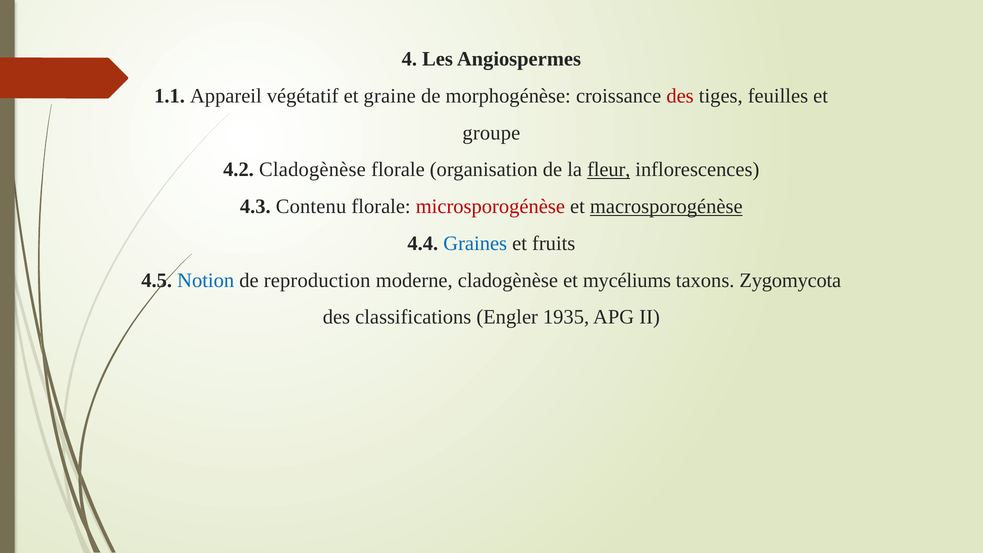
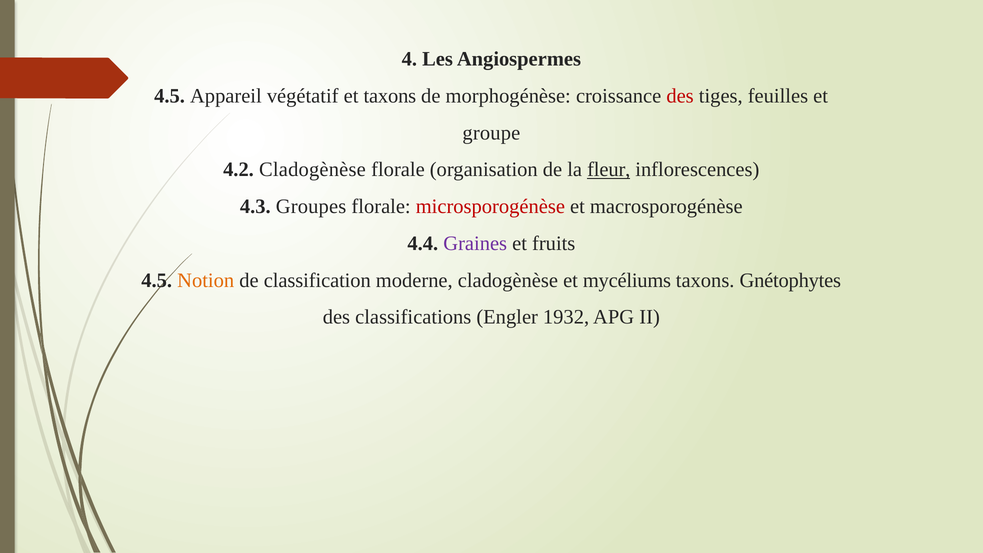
1.1: 1.1 -> 4.5 (170, 96)
et graine: graine -> taxons (390, 96)
Contenu: Contenu -> Groupes (311, 207)
macrosporogénèse underline: present -> none (666, 207)
Graines colour: blue -> purple (475, 243)
Notion colour: blue -> orange (206, 280)
reproduction: reproduction -> classification (317, 280)
Zygomycota: Zygomycota -> Gnétophytes (790, 280)
1935: 1935 -> 1932 (566, 317)
